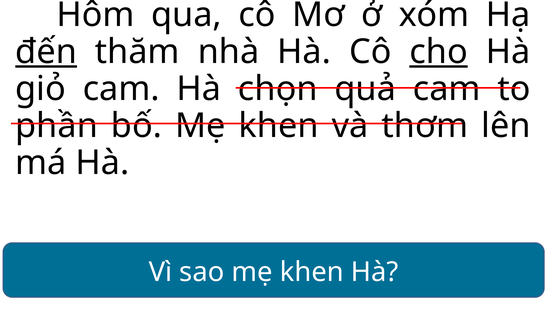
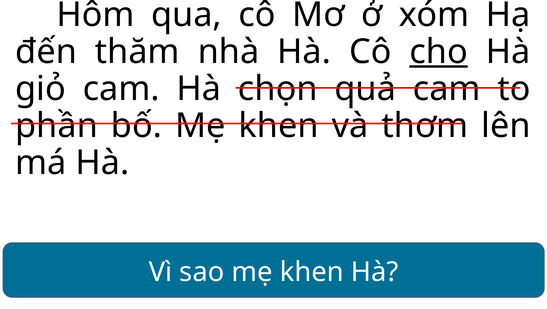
đến underline: present -> none (46, 52)
